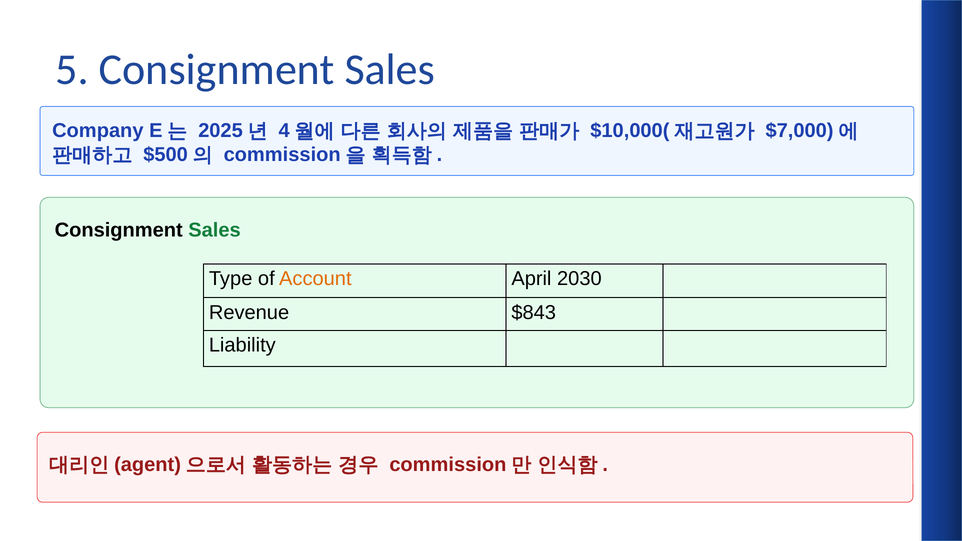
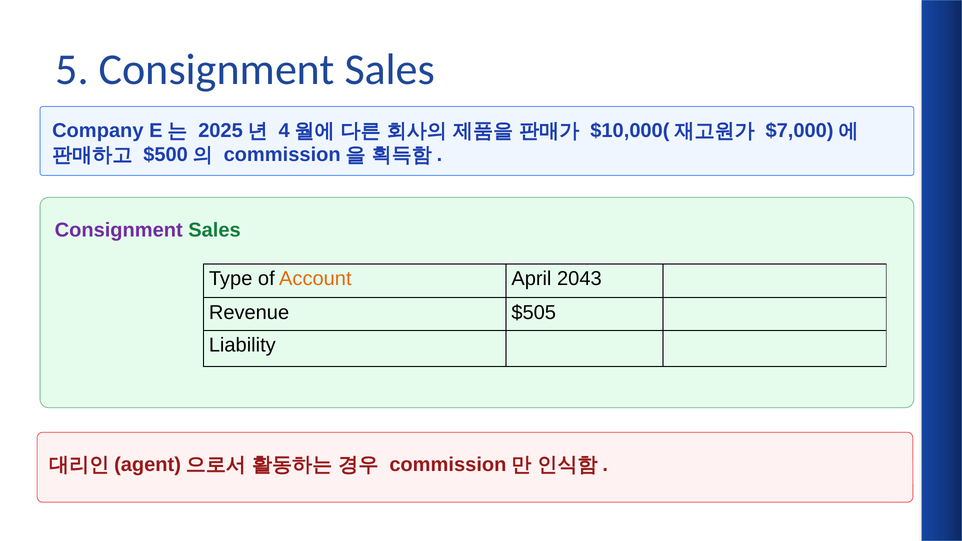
Consignment colour: black -> purple (119, 230)
2030: 2030 -> 2043 (579, 279)
$843: $843 -> $505 (534, 313)
